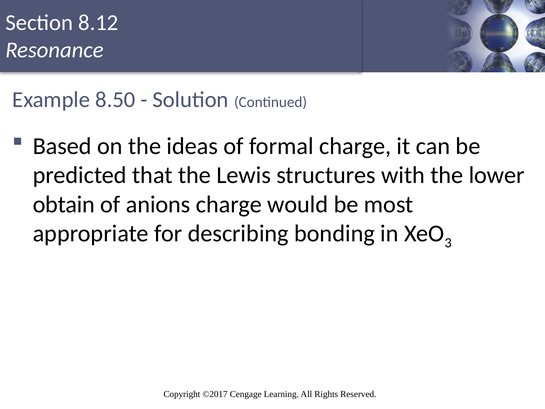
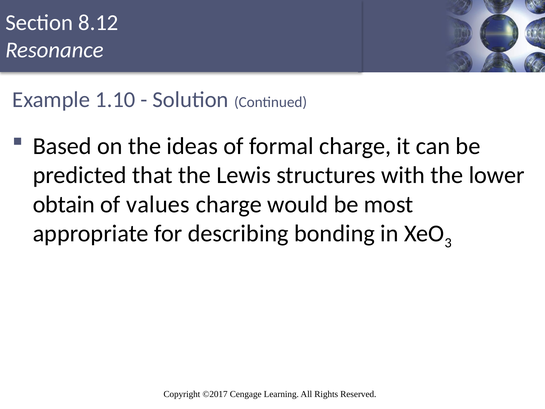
8.50: 8.50 -> 1.10 (115, 100)
anions: anions -> values (158, 204)
